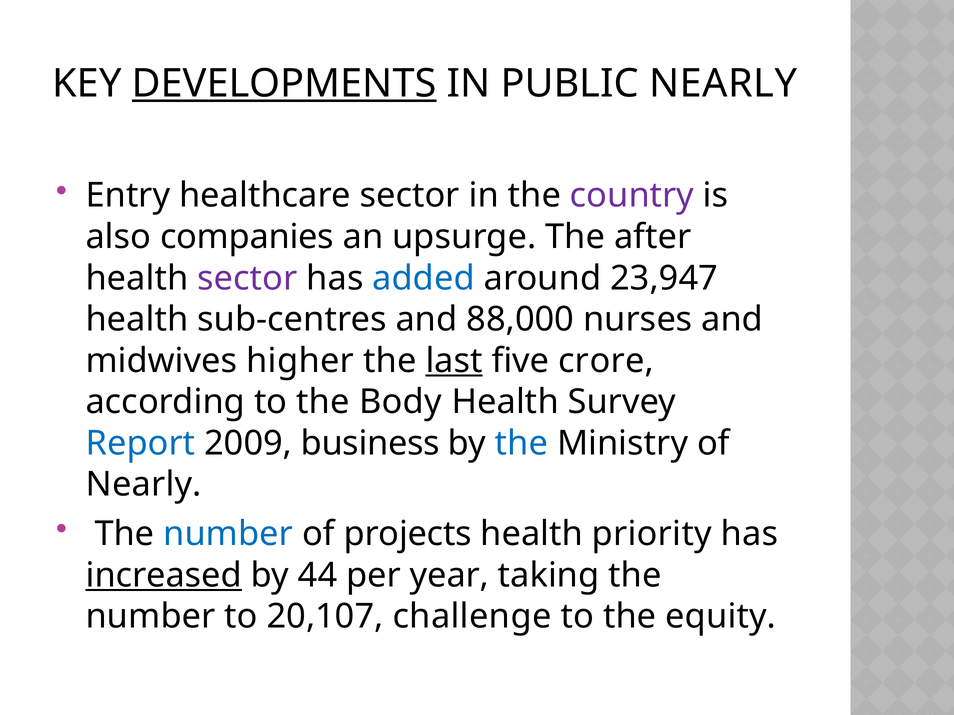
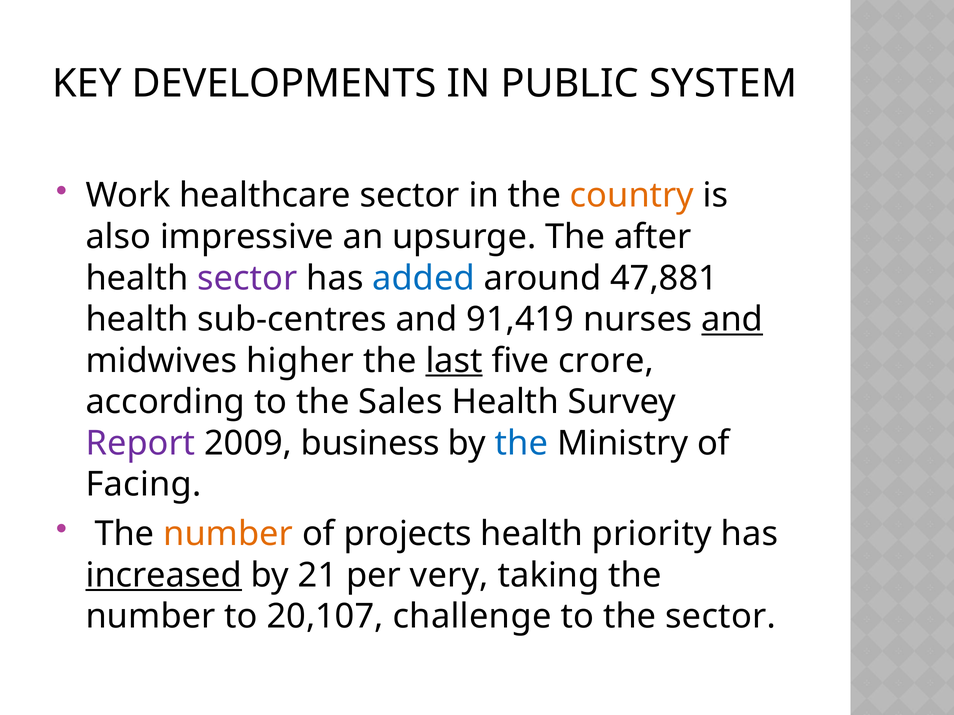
DEVELOPMENTS underline: present -> none (284, 84)
PUBLIC NEARLY: NEARLY -> SYSTEM (723, 84)
Entry: Entry -> Work (128, 196)
country colour: purple -> orange (632, 196)
companies: companies -> impressive (247, 237)
23,947: 23,947 -> 47,881 (664, 278)
88,000: 88,000 -> 91,419 (520, 320)
and underline: none -> present (732, 320)
Body: Body -> Sales (401, 402)
Report colour: blue -> purple (140, 444)
Nearly: Nearly -> Facing (144, 485)
number colour: blue -> orange (228, 534)
44: 44 -> 21 (318, 576)
year: year -> very (449, 576)
the equity: equity -> sector (721, 617)
